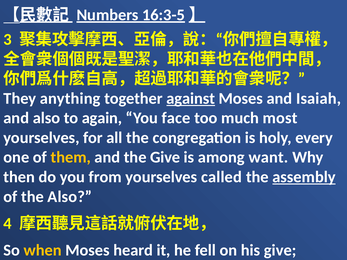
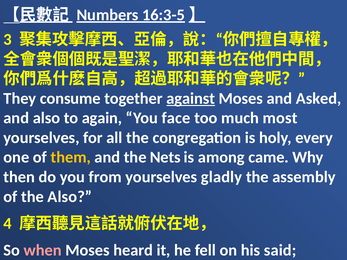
anything: anything -> consume (70, 99)
Isaiah: Isaiah -> Asked (319, 99)
the Give: Give -> Nets (165, 157)
want: want -> came (269, 157)
called: called -> gladly (222, 177)
assembly underline: present -> none (304, 177)
when colour: yellow -> pink (43, 250)
his give: give -> said (280, 250)
